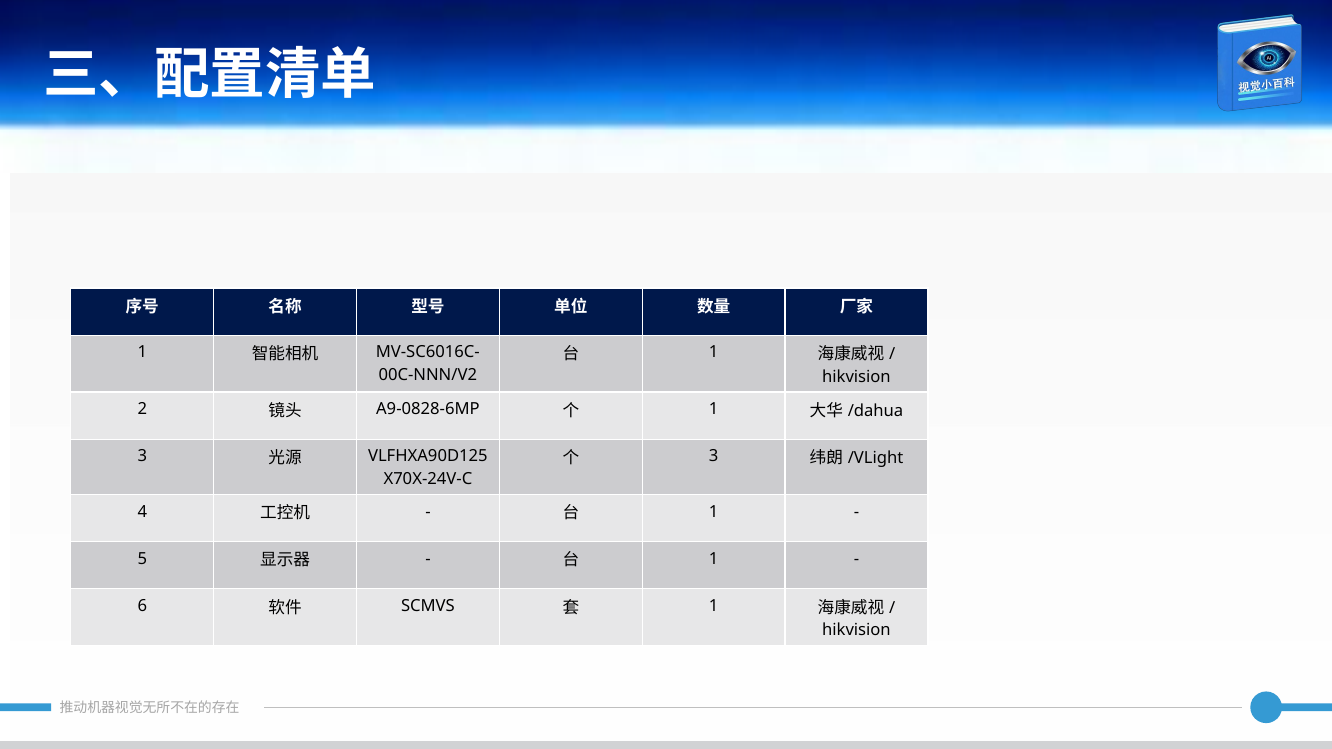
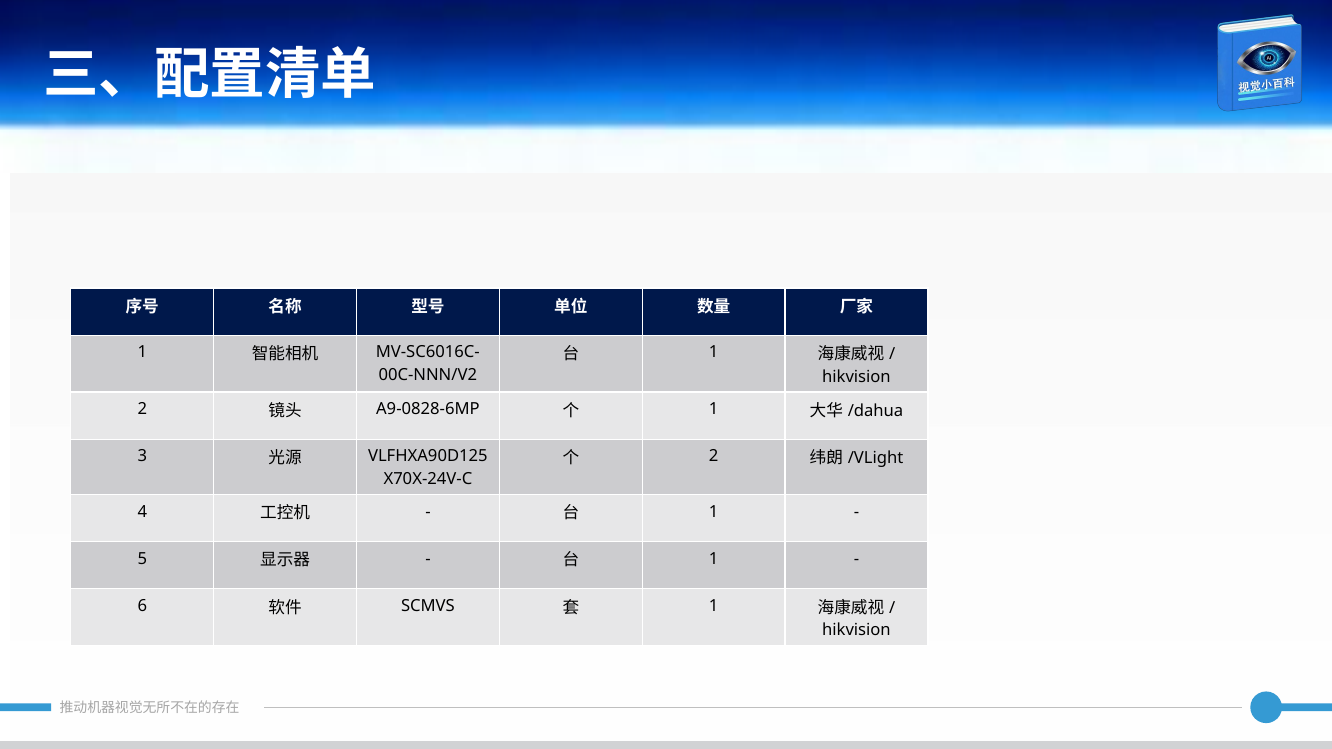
3: 3 -> 2 (714, 457)
